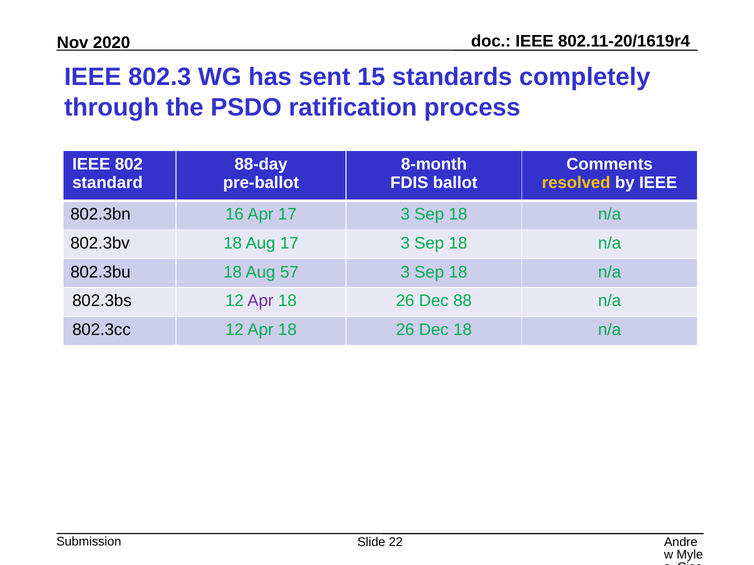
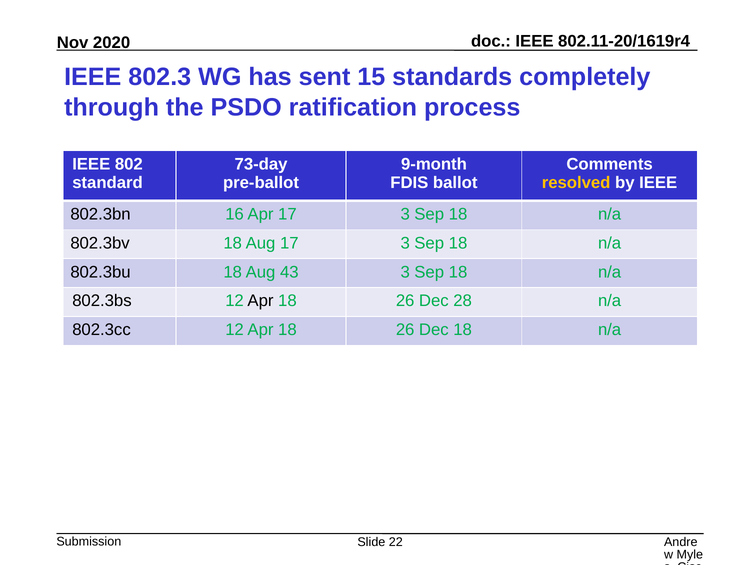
88-day: 88-day -> 73-day (261, 164)
8-month: 8-month -> 9-month (434, 164)
57: 57 -> 43 (289, 272)
Apr colour: purple -> black (261, 301)
88: 88 -> 28 (463, 301)
